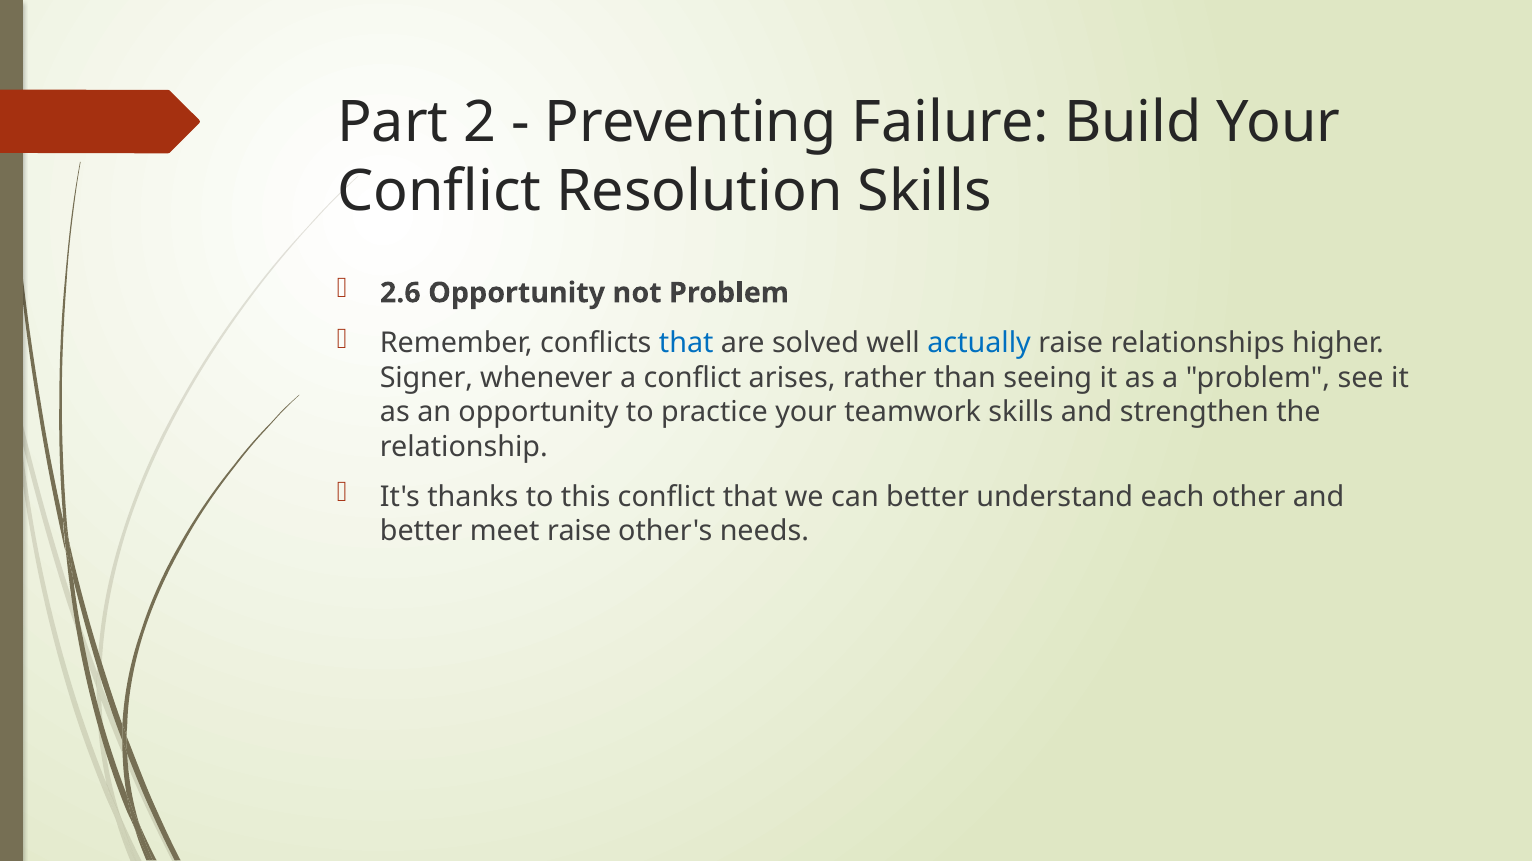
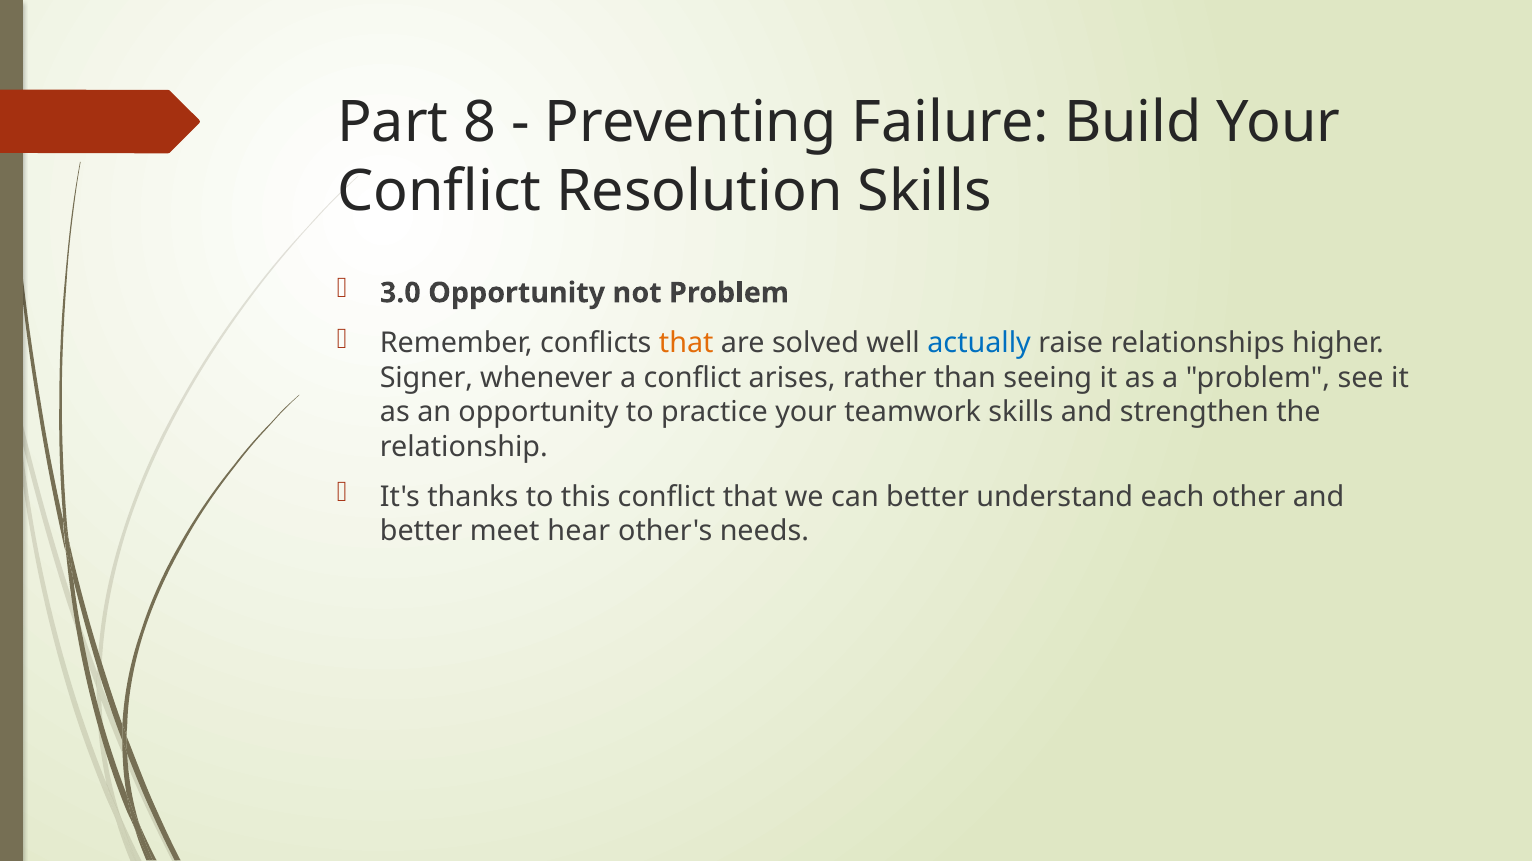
2: 2 -> 8 (480, 123)
2.6: 2.6 -> 3.0 (400, 293)
that colour: blue -> orange (686, 344)
meet raise: raise -> hear (579, 532)
